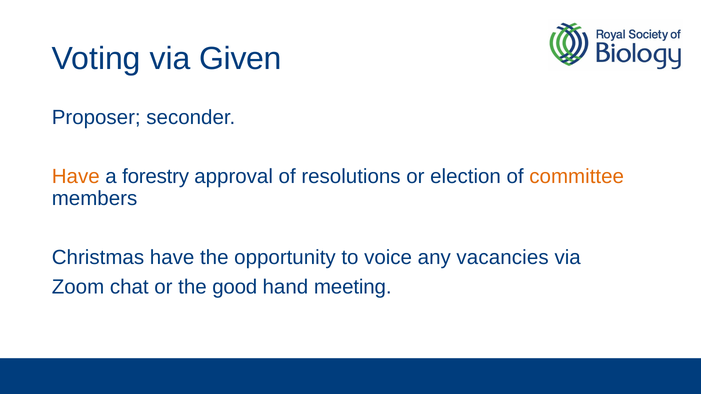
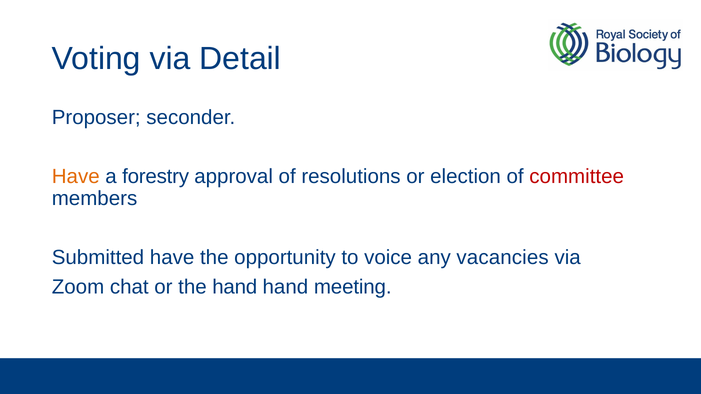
Given: Given -> Detail (240, 59)
committee colour: orange -> red (577, 177)
Christmas: Christmas -> Submitted (98, 258)
the good: good -> hand (235, 287)
